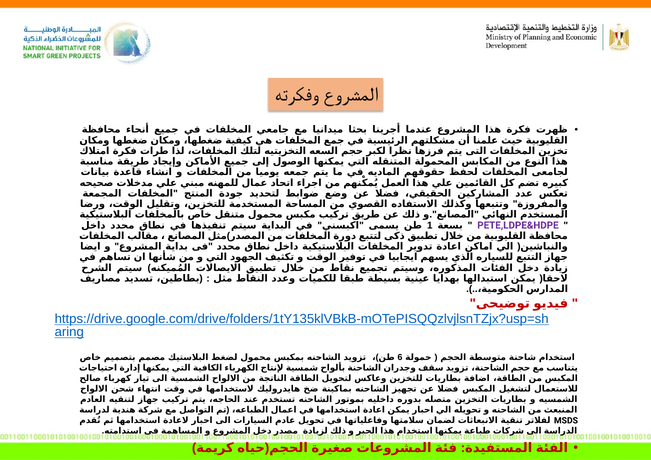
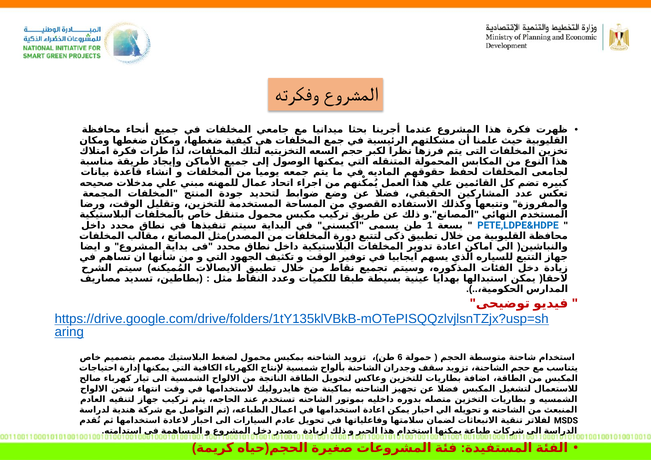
PETE,LDPE&HDPE colour: purple -> blue (518, 225)
